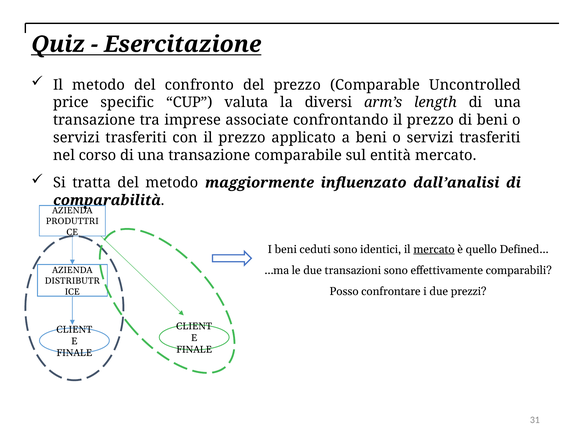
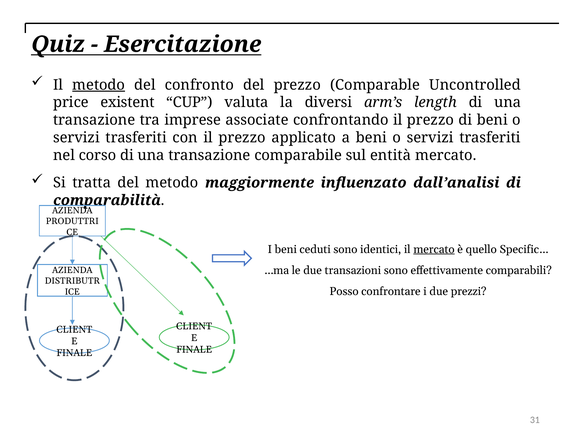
metodo underline: none -> present (99, 85)
specific: specific -> existent (127, 102)
Defined…: Defined… -> Specific… (524, 249)
